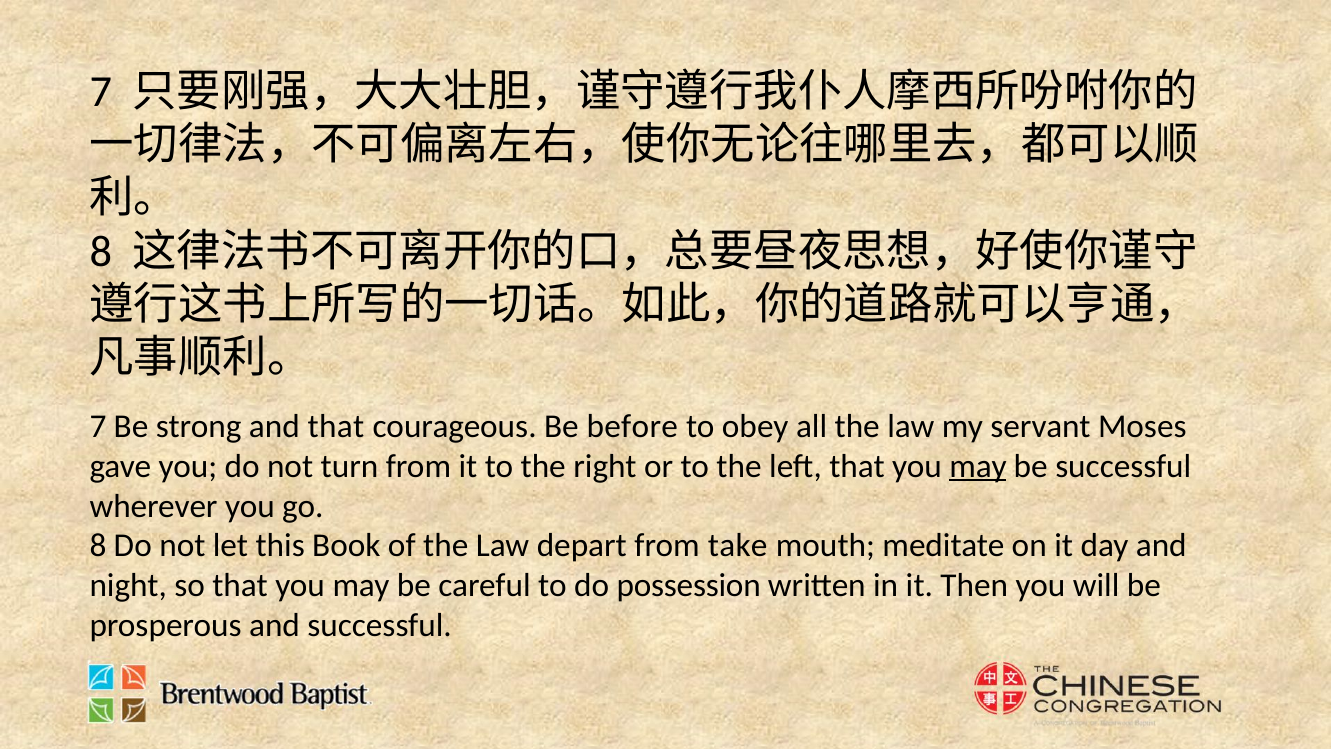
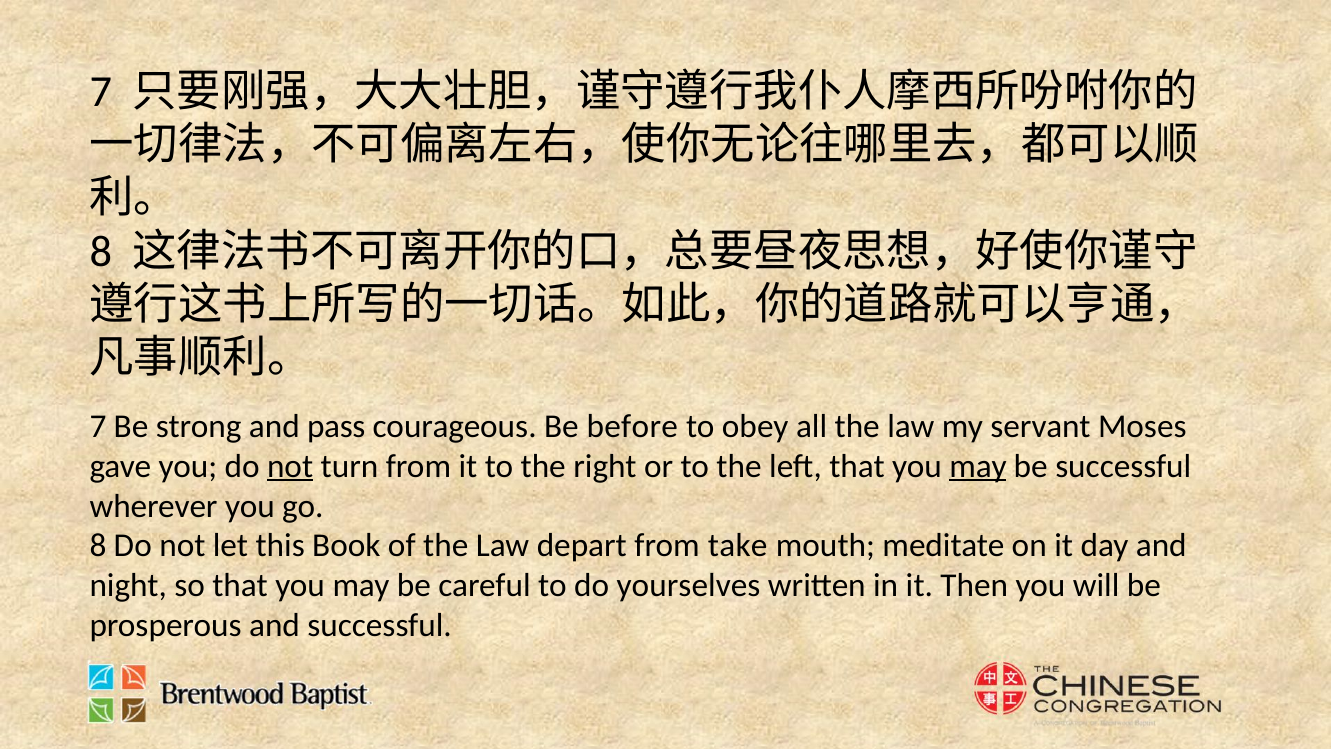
and that: that -> pass (336, 426)
not underline: none -> present (290, 466)
possession: possession -> yourselves (689, 586)
